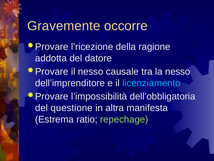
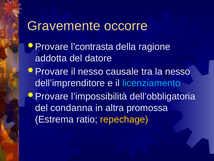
l’ricezione: l’ricezione -> l’contrasta (92, 47)
questione: questione -> condanna (72, 108)
manifesta: manifesta -> promossa (147, 108)
repechage colour: light green -> yellow (124, 119)
